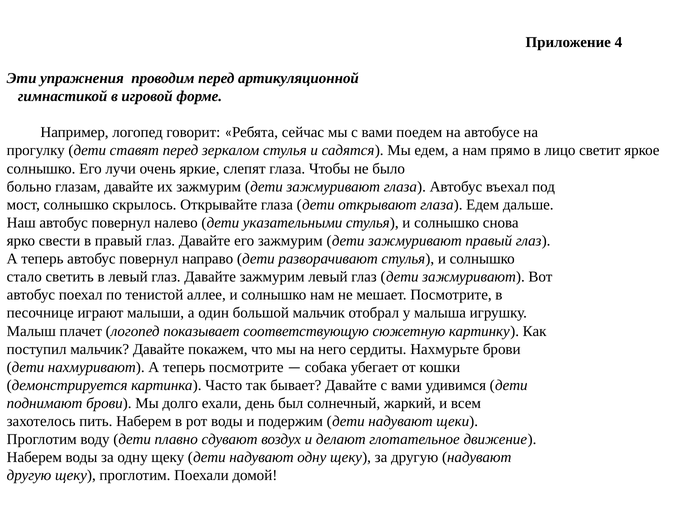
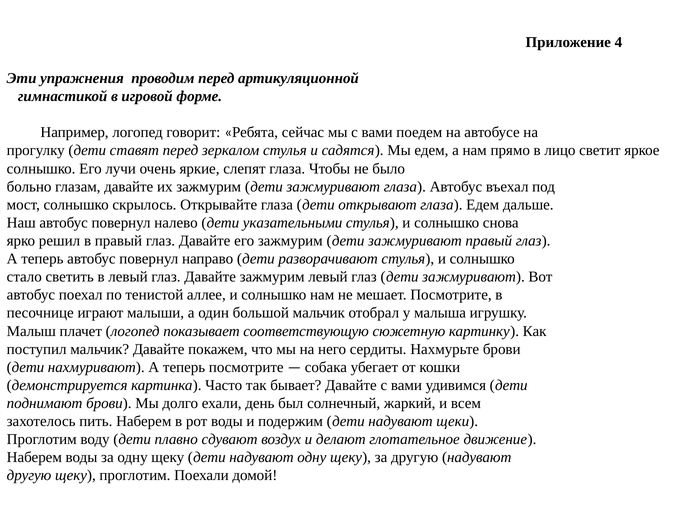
свести: свести -> решил (60, 241)
